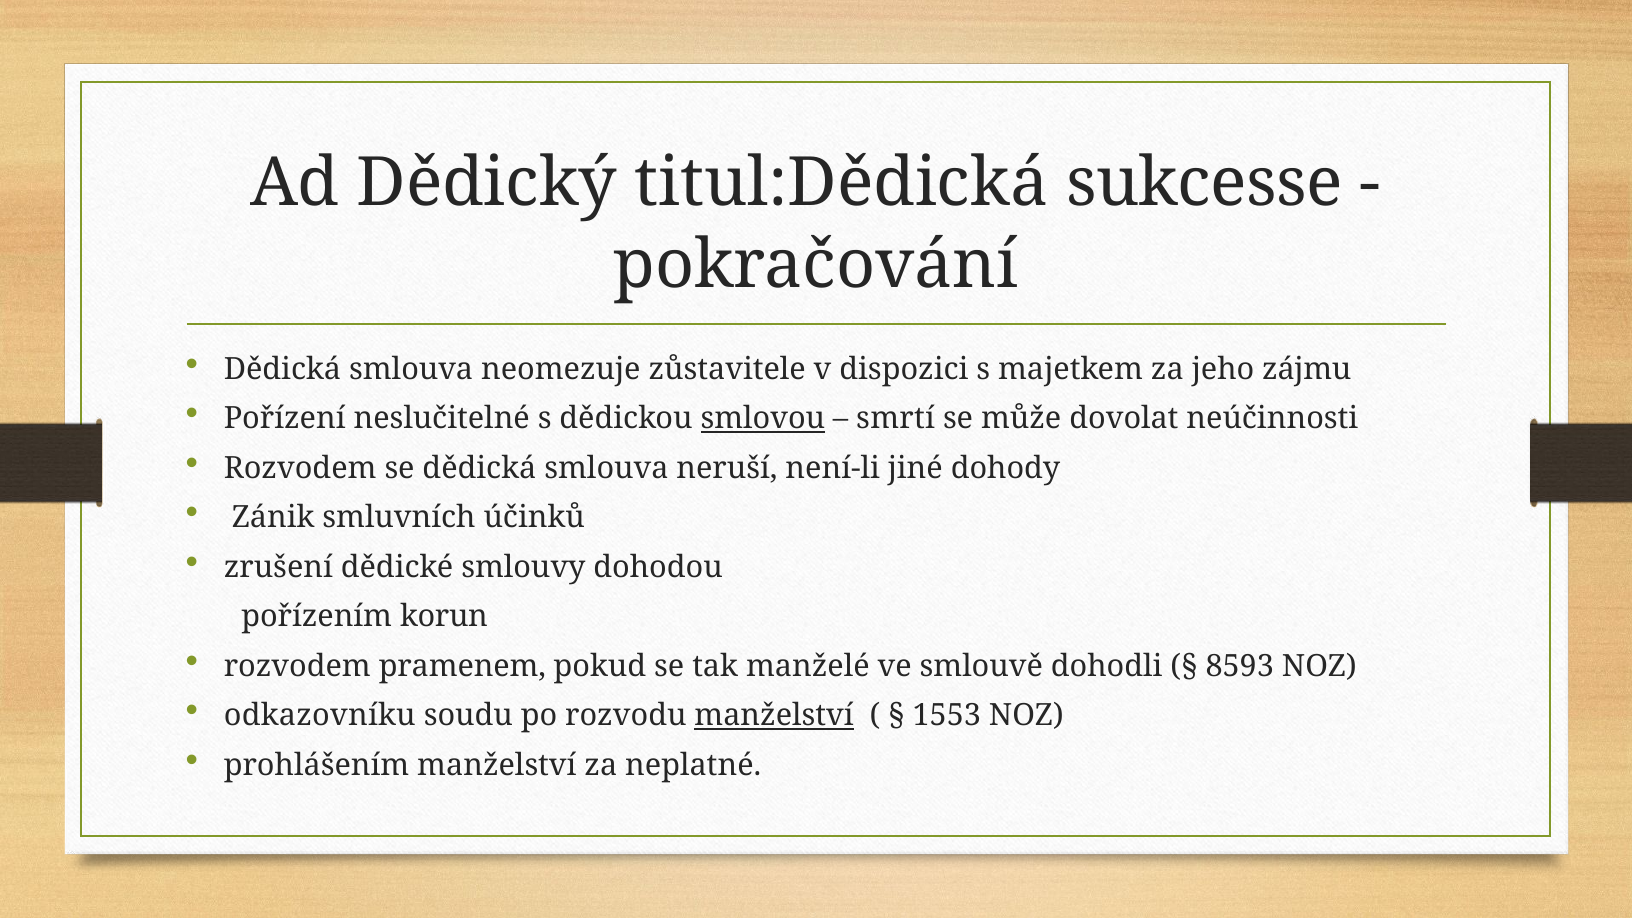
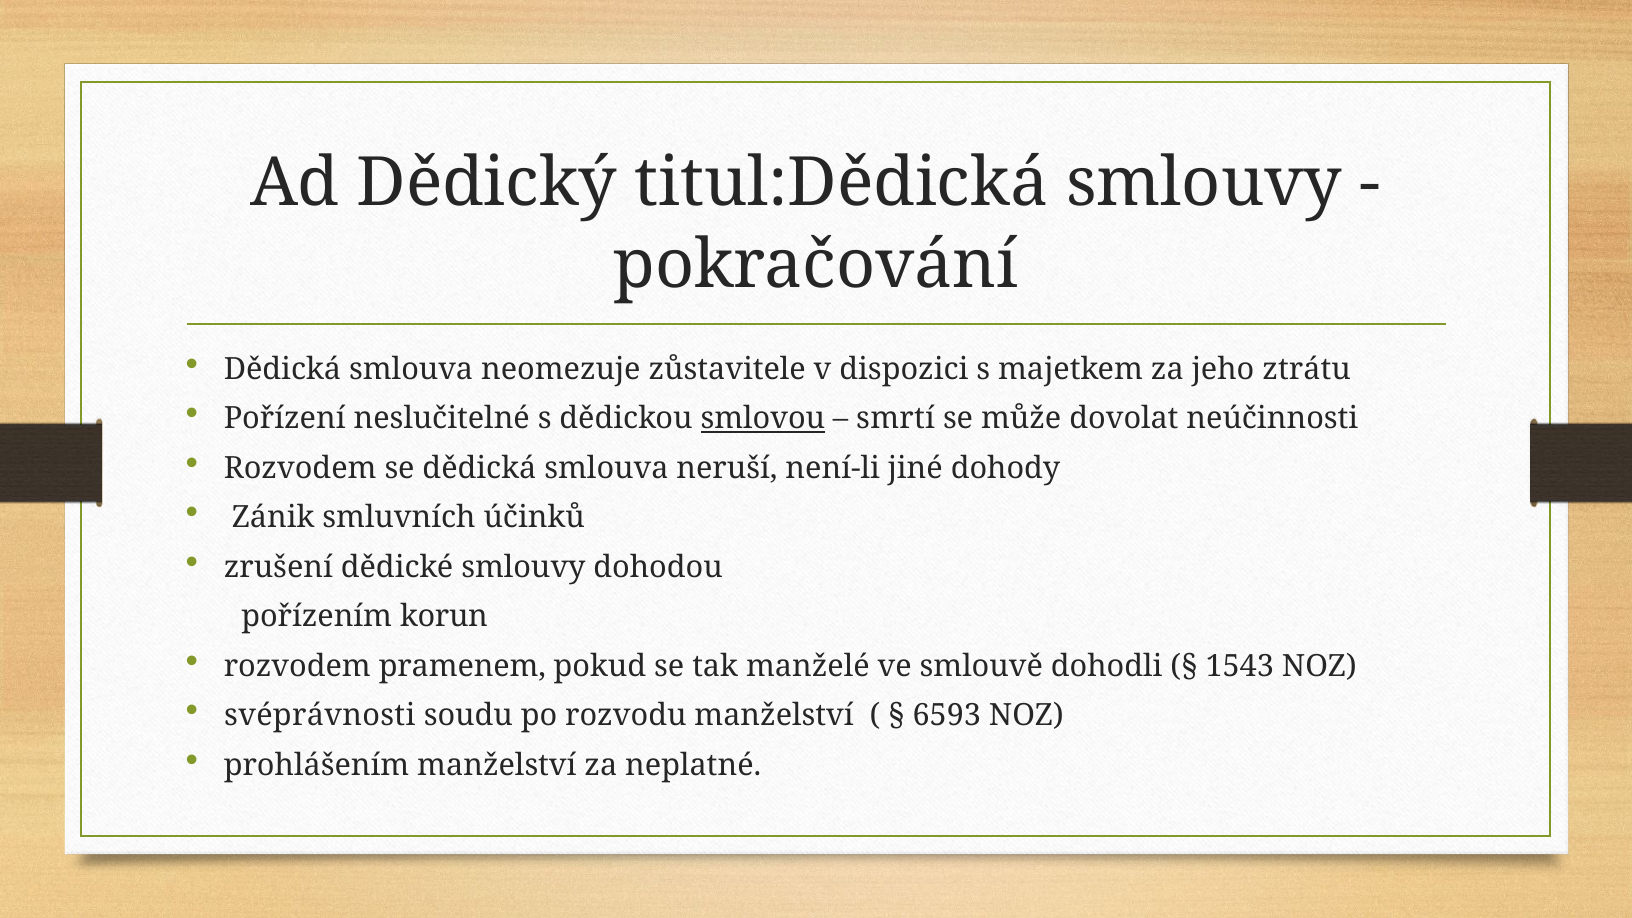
titul:Dědická sukcesse: sukcesse -> smlouvy (1204, 183)
zájmu: zájmu -> ztrátu (1307, 369)
8593: 8593 -> 1543 (1240, 666)
odkazovníku: odkazovníku -> svéprávnosti (320, 716)
manželství underline: present -> none (774, 716)
1553: 1553 -> 6593 (947, 716)
